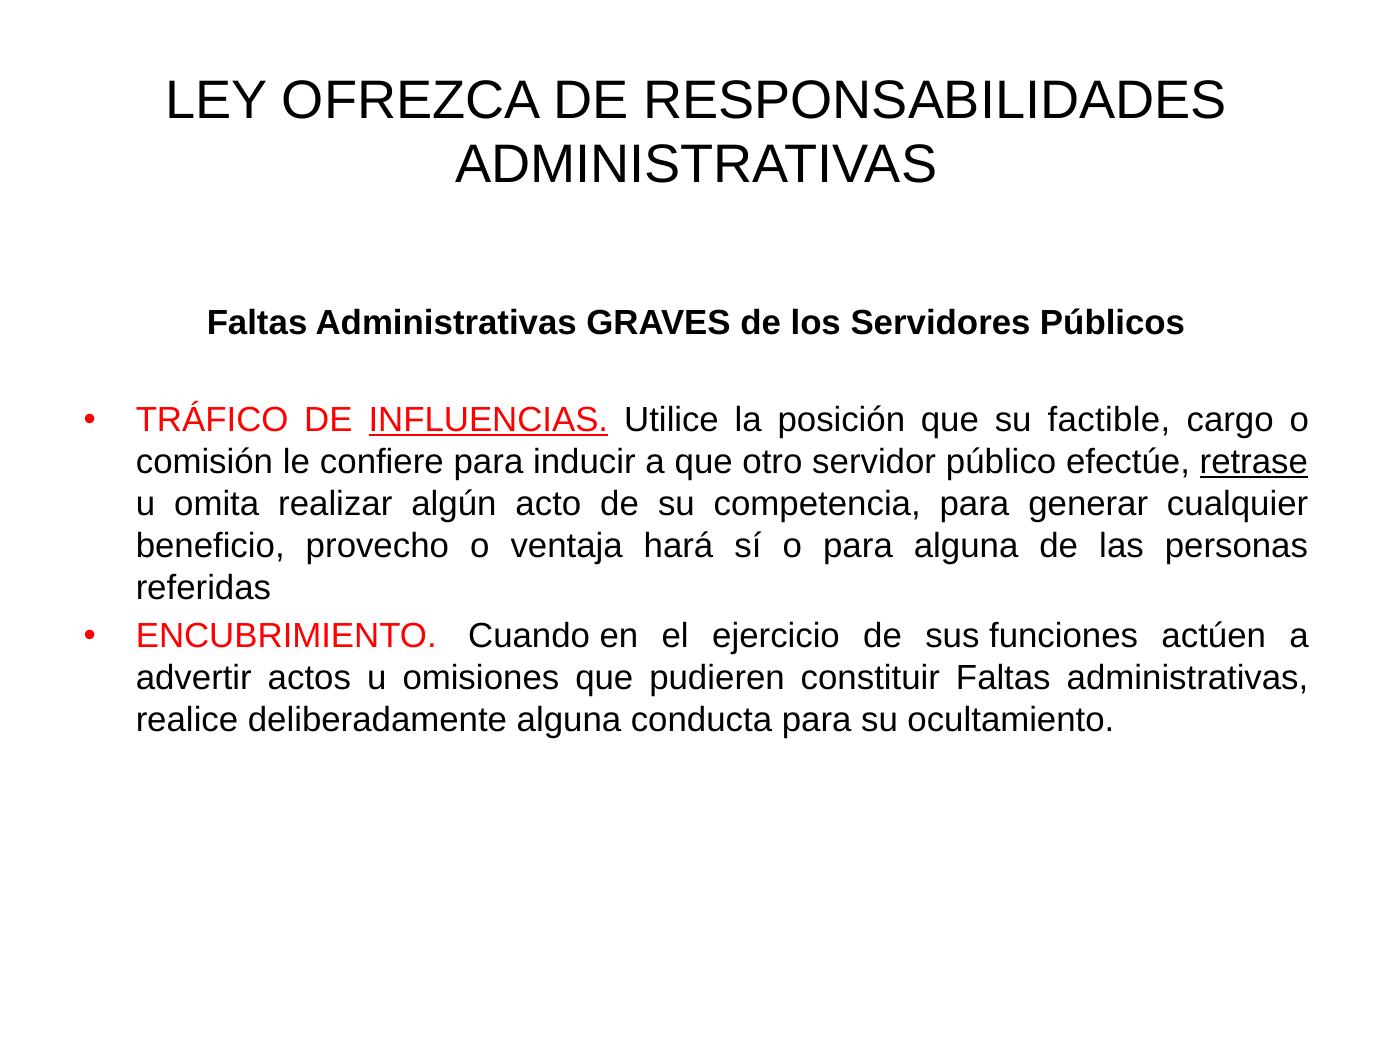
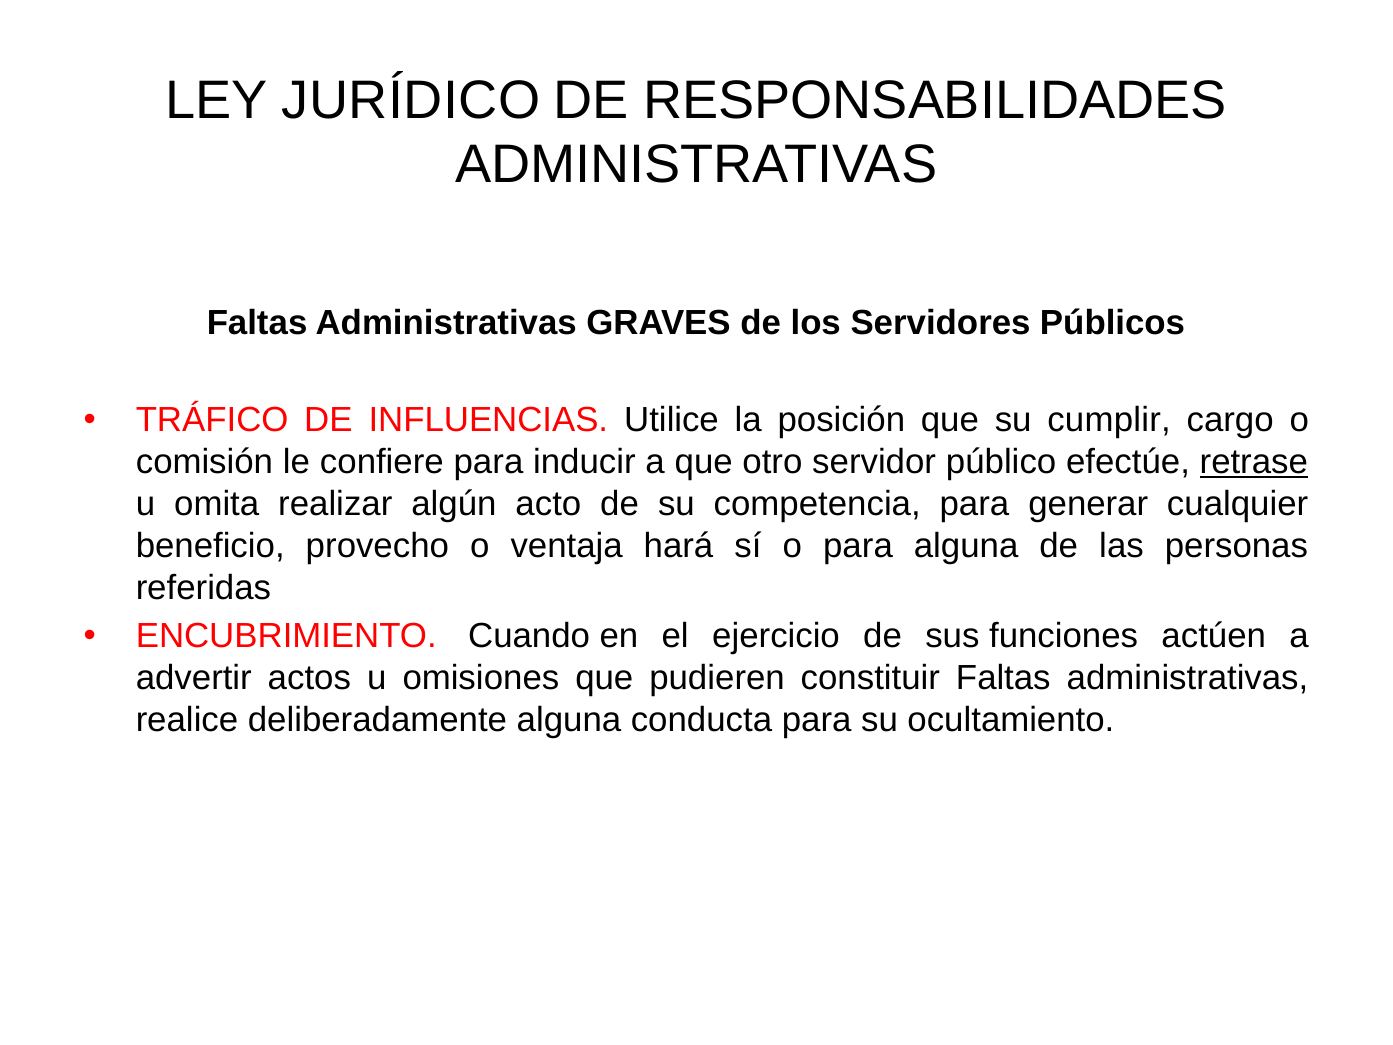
OFREZCA: OFREZCA -> JURÍDICO (411, 100)
INFLUENCIAS underline: present -> none (488, 420)
factible: factible -> cumplir (1109, 420)
